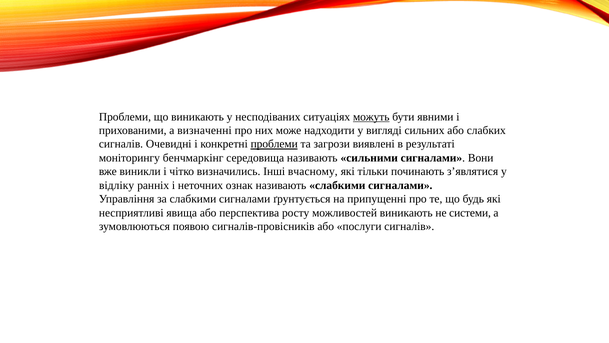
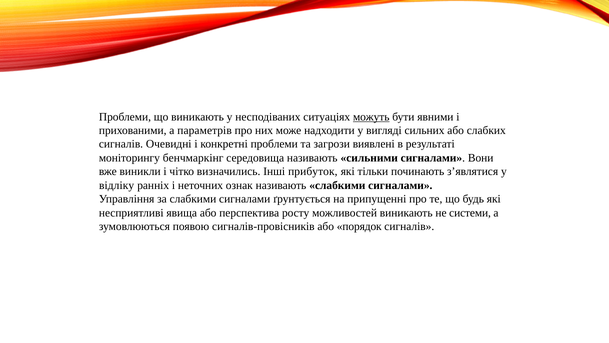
визначенні: визначенні -> параметрів (205, 130)
проблеми underline: present -> none (274, 144)
вчасному: вчасному -> прибуток (313, 171)
послуги: послуги -> порядок (359, 226)
